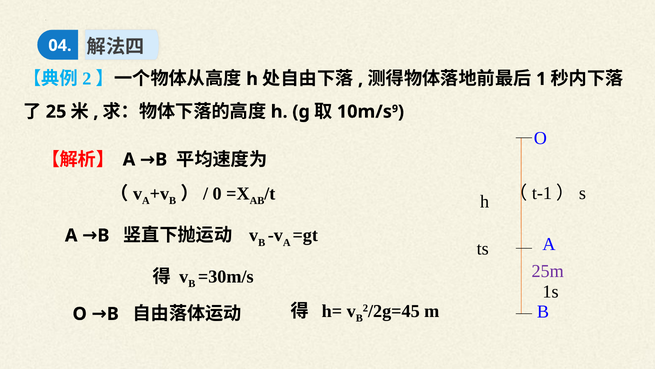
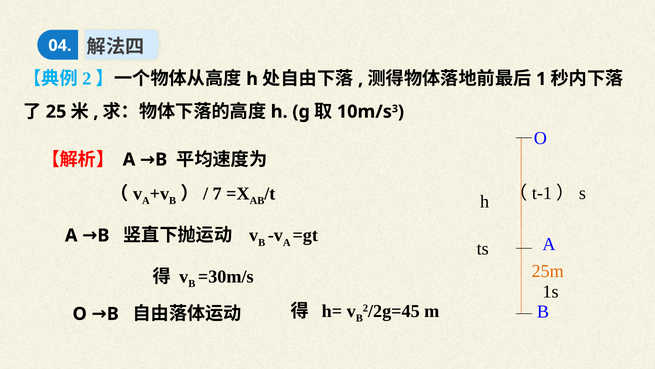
9: 9 -> 3 (395, 109)
0: 0 -> 7 (217, 194)
25m colour: purple -> orange (548, 271)
